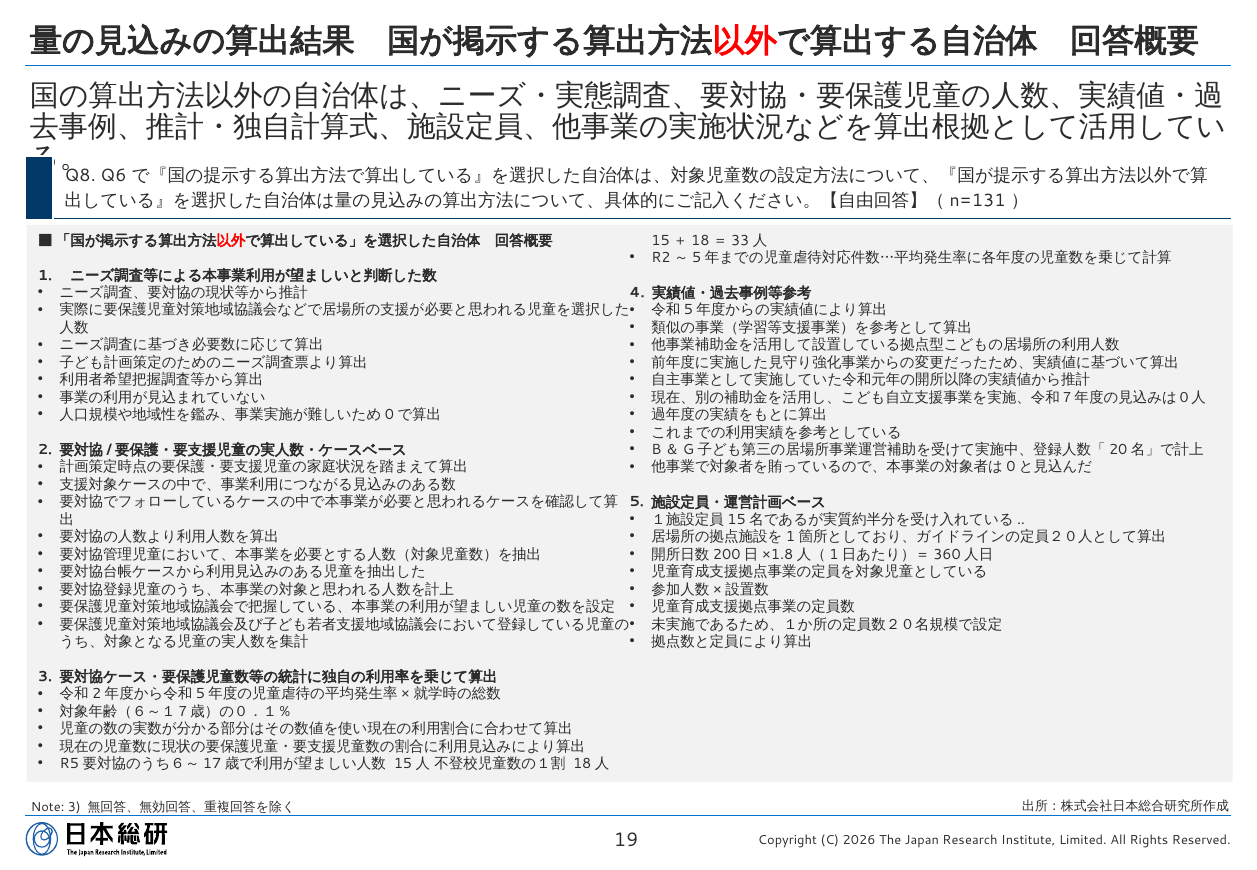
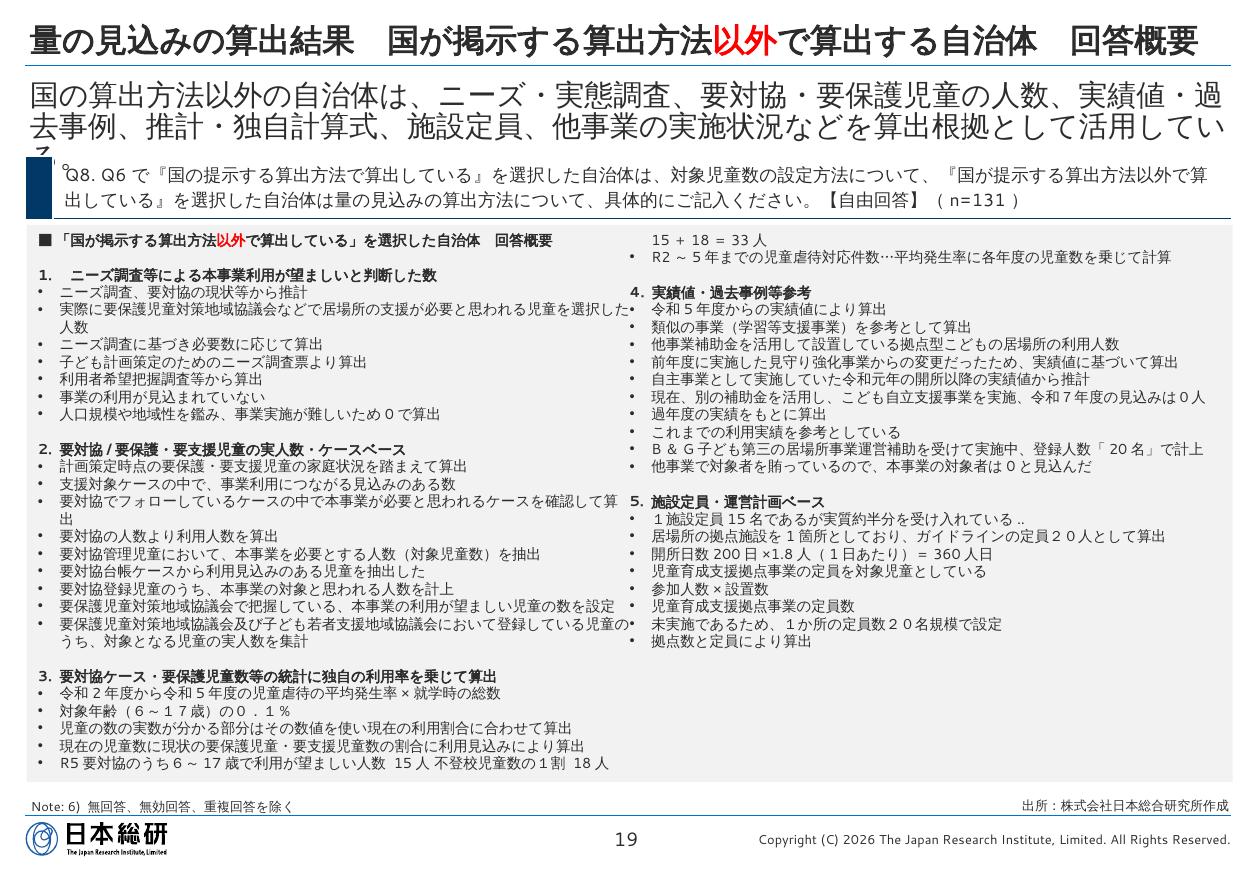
Note 3: 3 -> 6 (74, 807)
